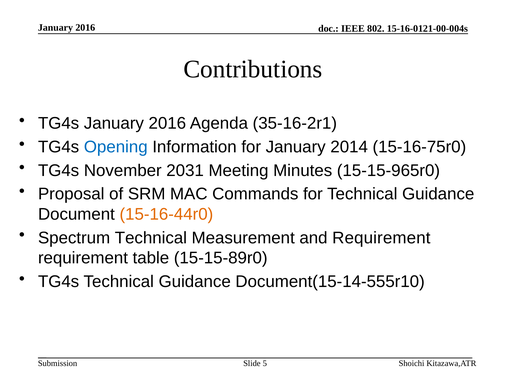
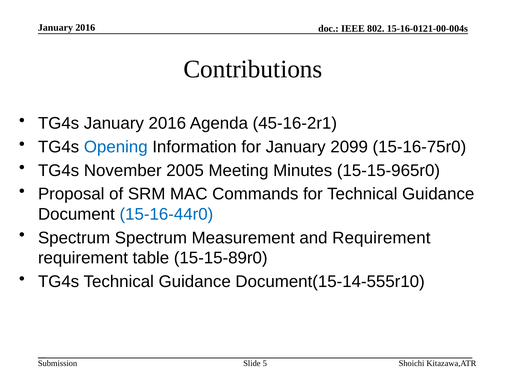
35-16-2r1: 35-16-2r1 -> 45-16-2r1 (295, 123)
2014: 2014 -> 2099 (349, 147)
2031: 2031 -> 2005 (185, 171)
15-16-44r0 colour: orange -> blue (166, 215)
Spectrum Technical: Technical -> Spectrum (151, 238)
